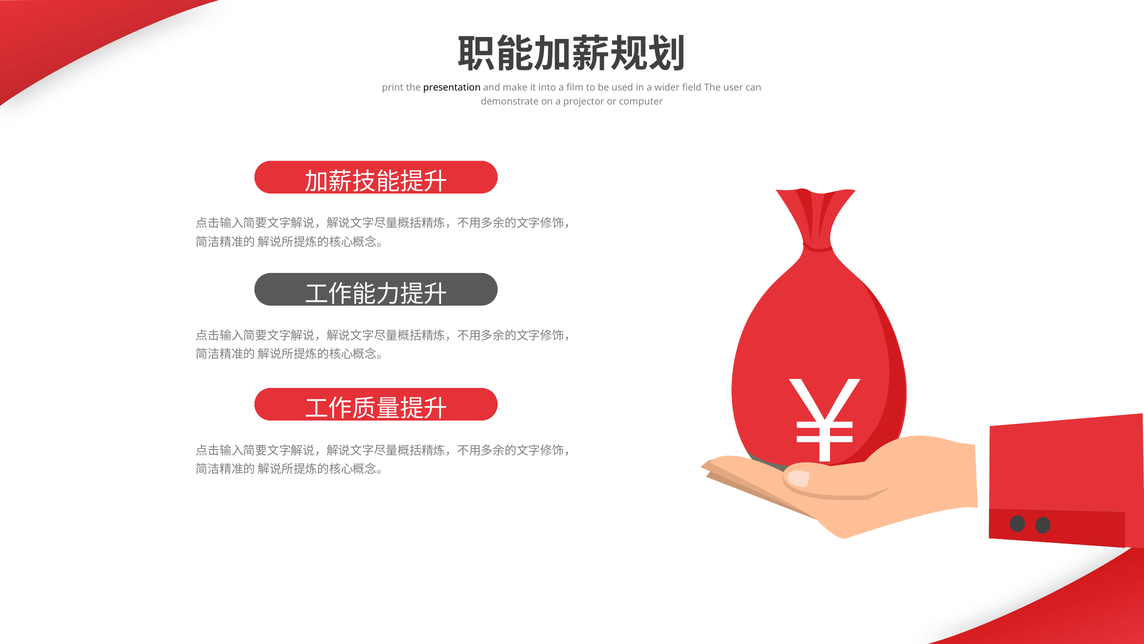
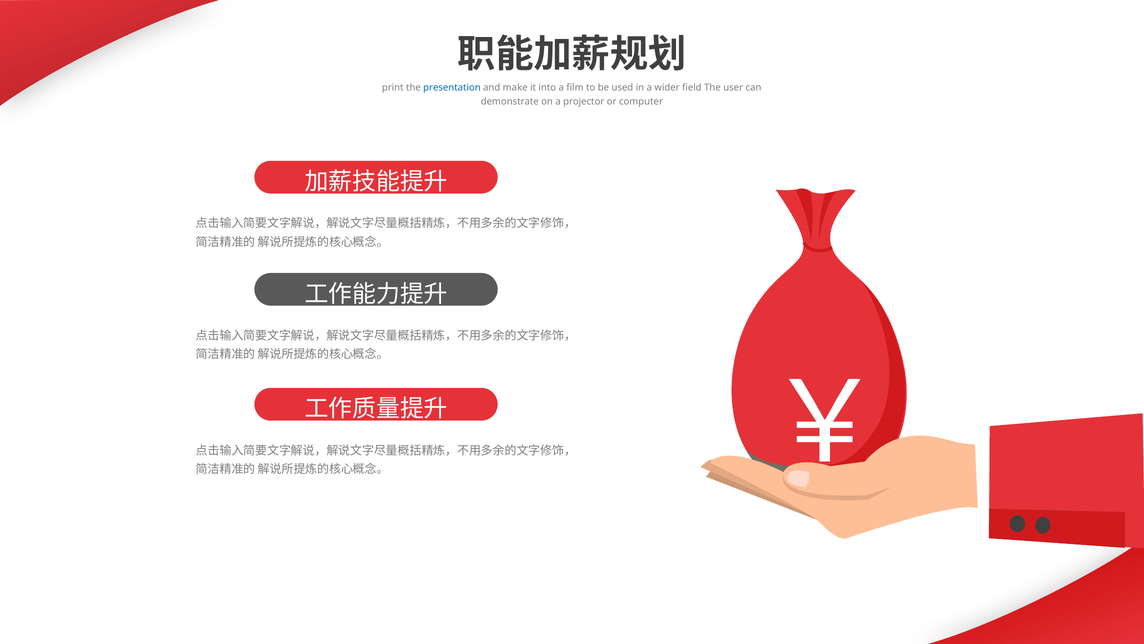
presentation colour: black -> blue (452, 88)
